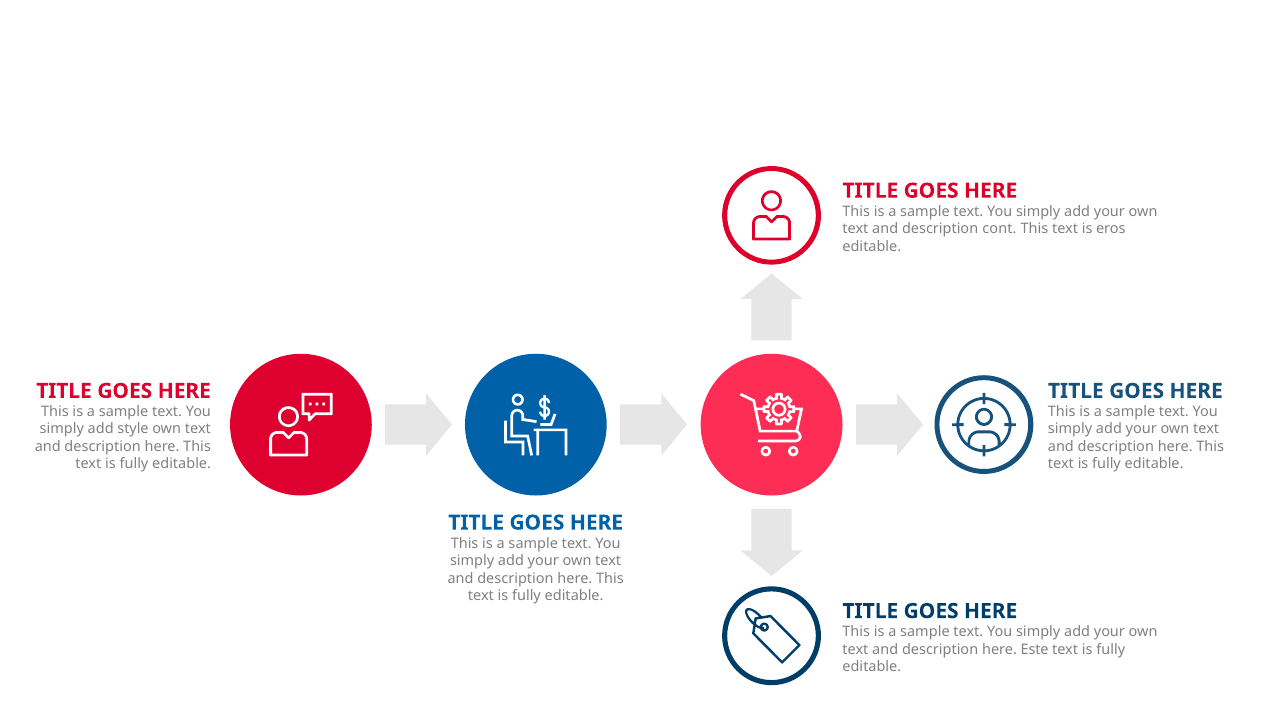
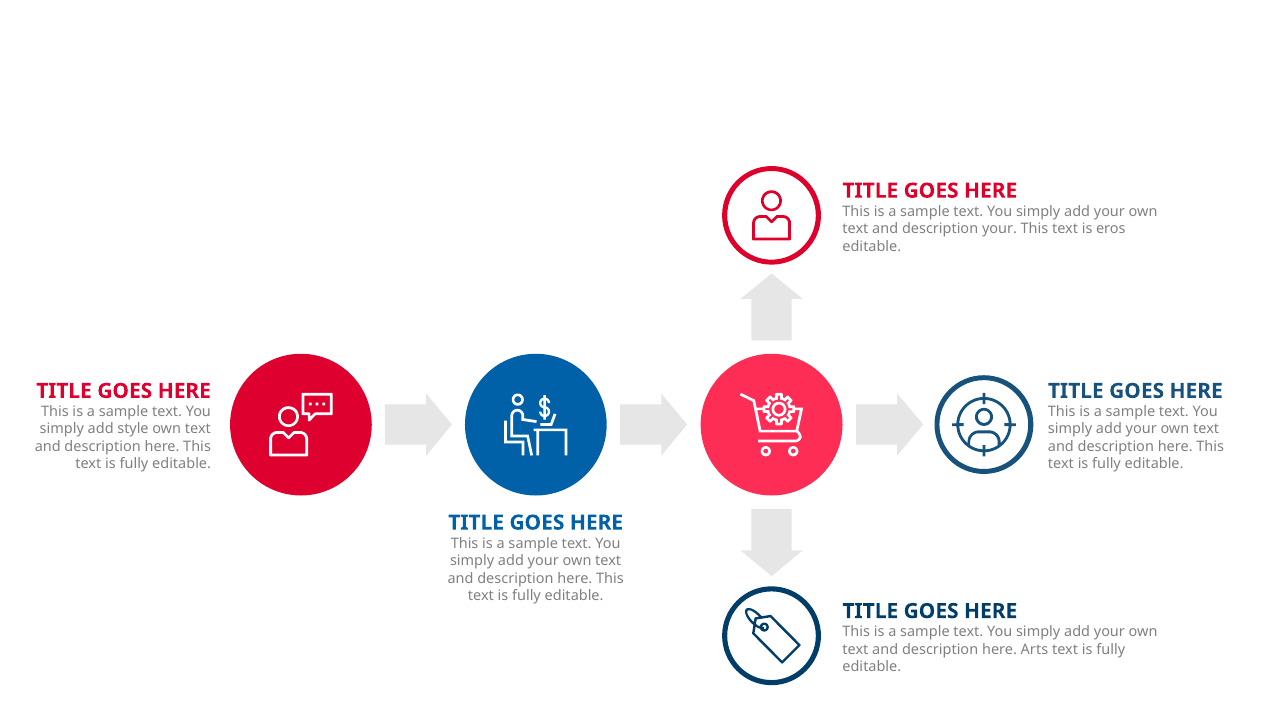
description cont: cont -> your (1000, 229)
Este: Este -> Arts (1034, 649)
